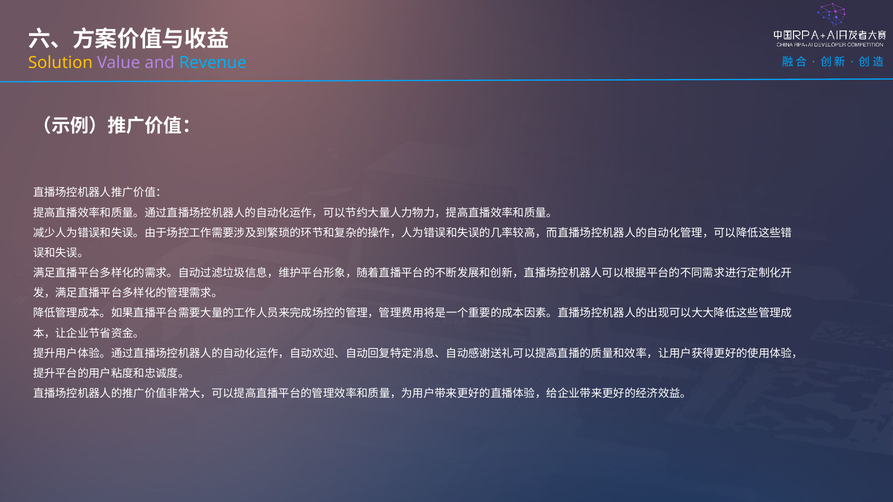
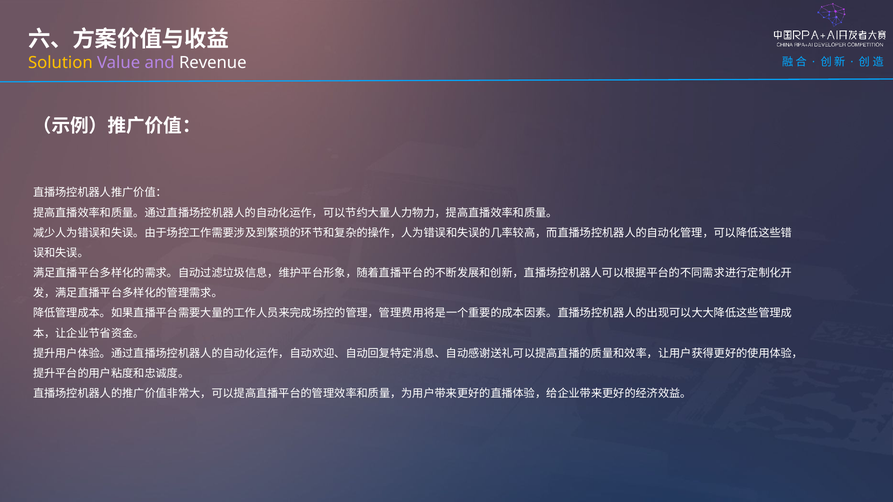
Revenue colour: light blue -> white (213, 63)
